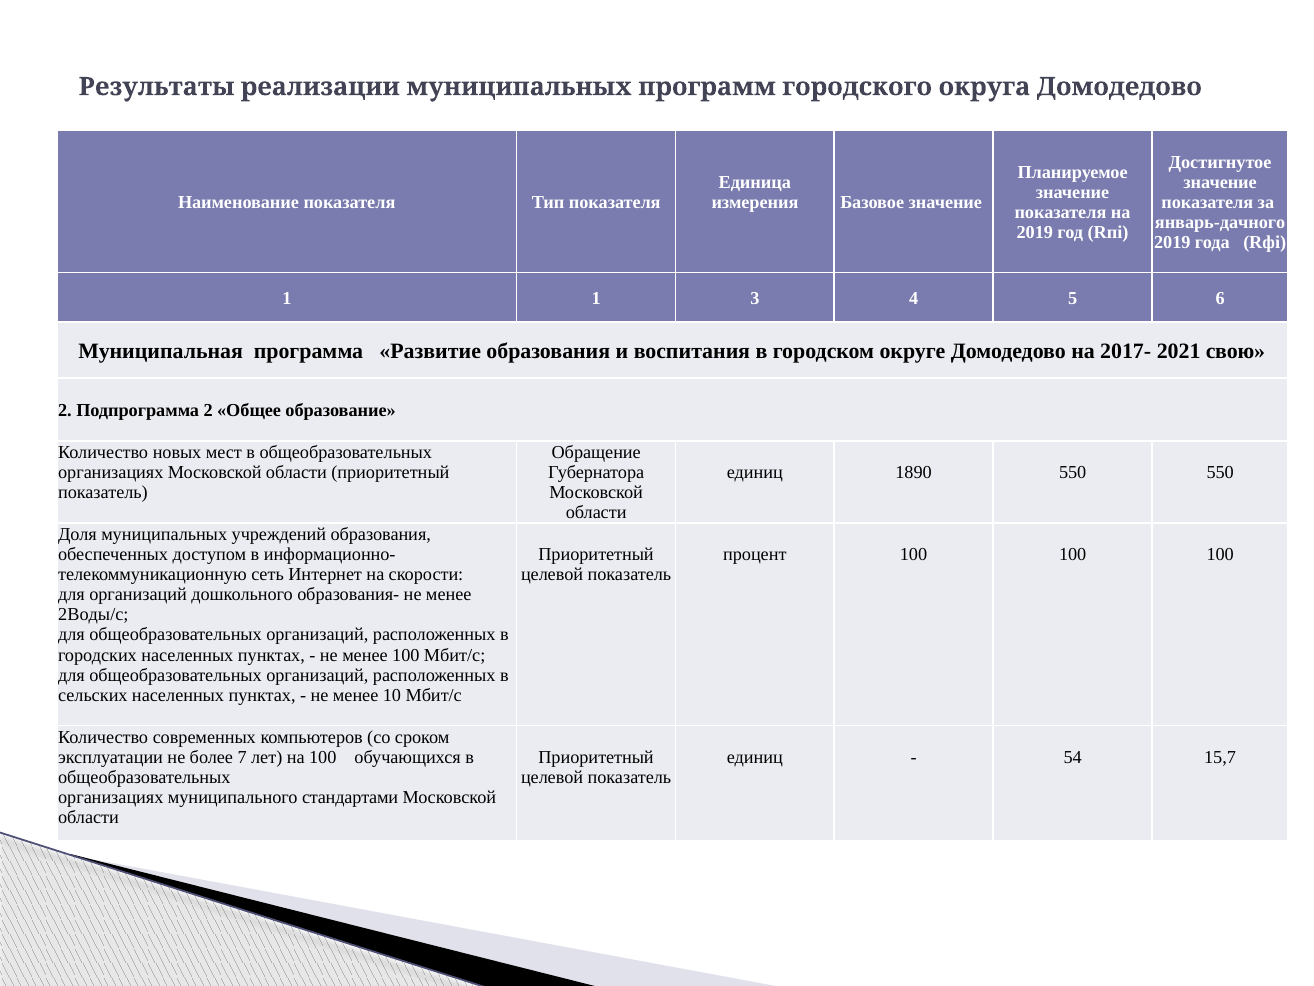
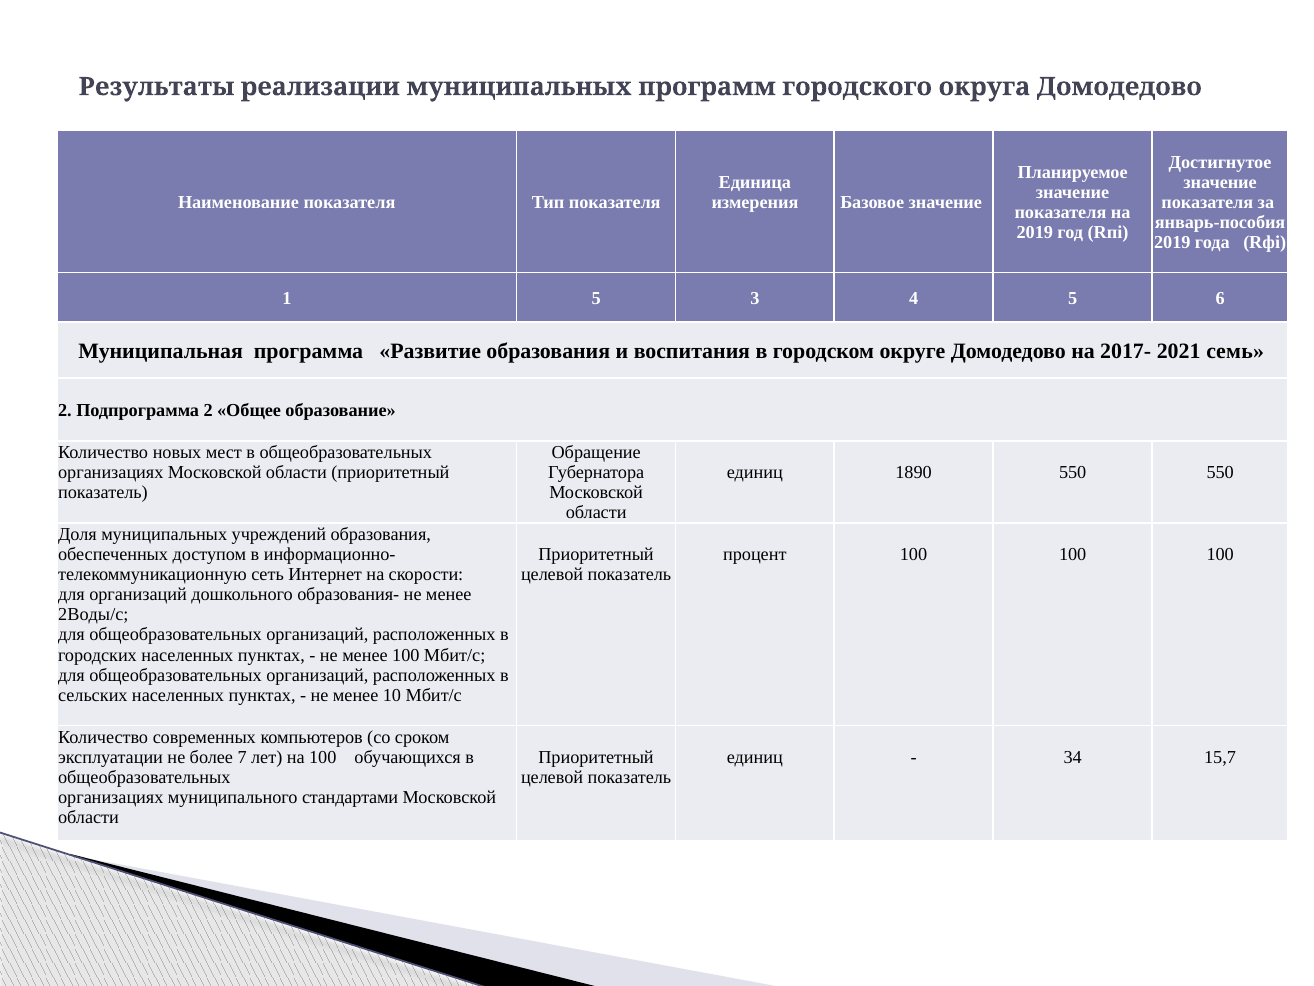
январь-дачного: январь-дачного -> январь-пособия (1220, 222)
1 1: 1 -> 5 (596, 298)
свою: свою -> семь (1235, 351)
54: 54 -> 34 (1073, 757)
